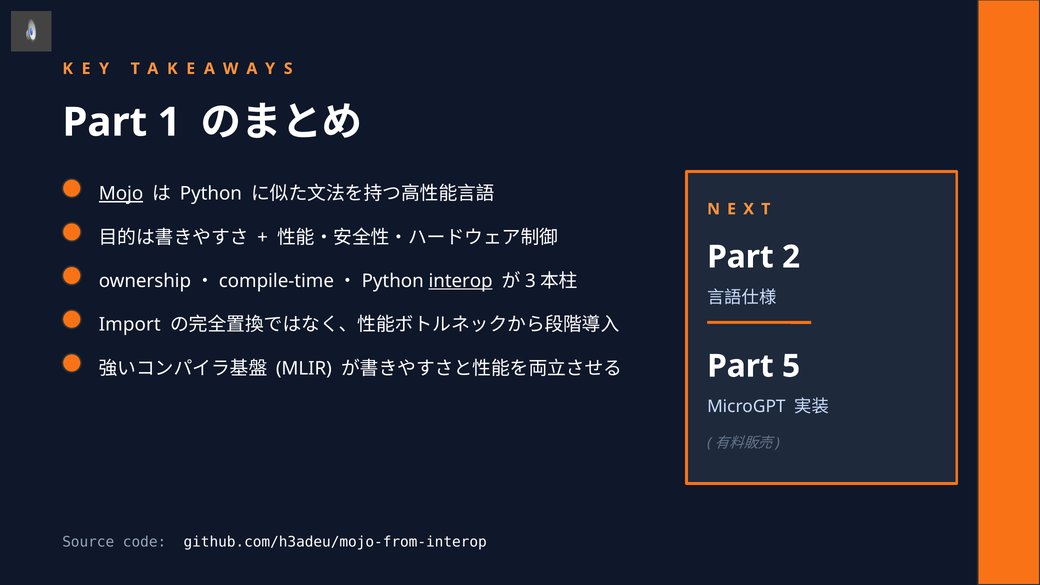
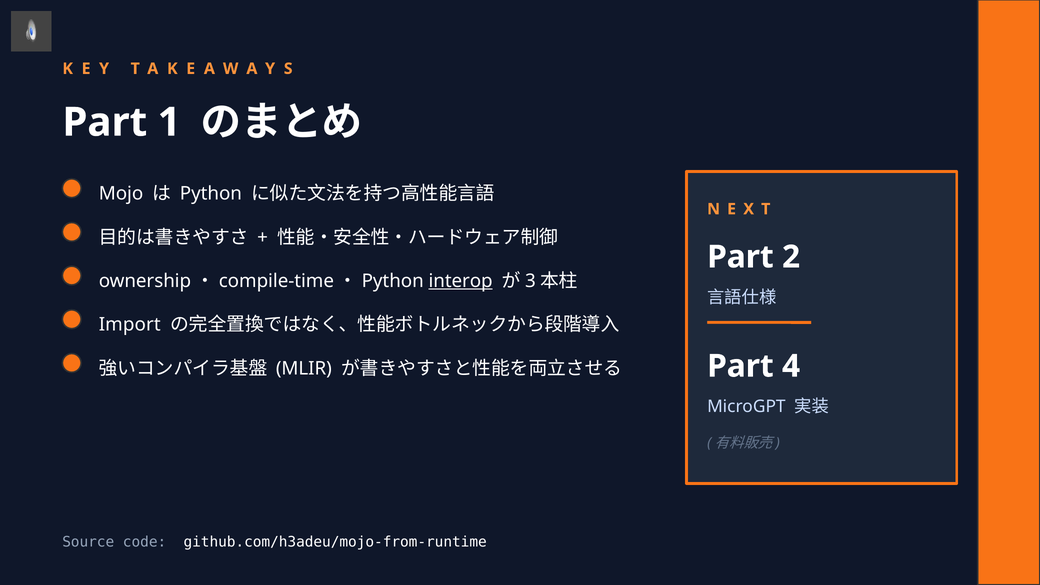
Mojo underline: present -> none (121, 194)
5: 5 -> 4 (791, 366)
github.com/h3adeu/mojo-from-interop: github.com/h3adeu/mojo-from-interop -> github.com/h3adeu/mojo-from-runtime (335, 542)
